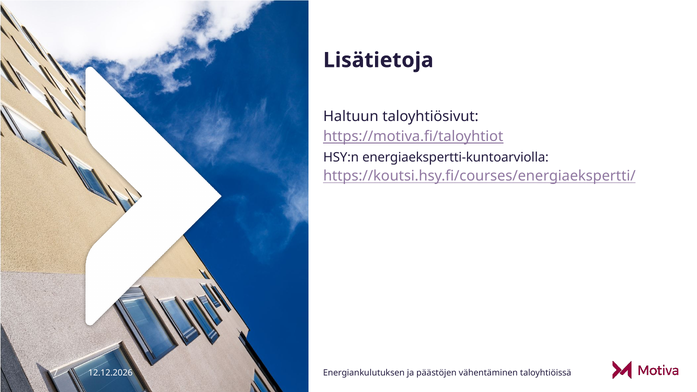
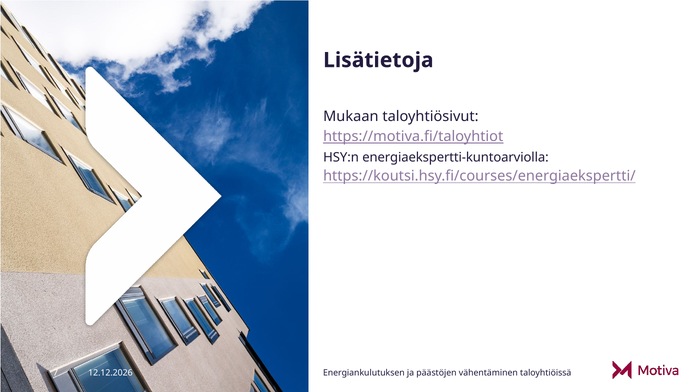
Haltuun: Haltuun -> Mukaan (351, 117)
